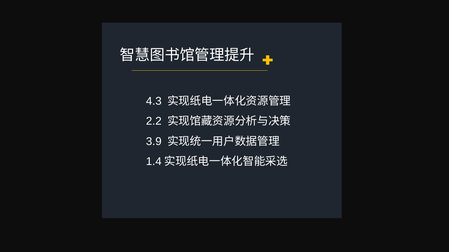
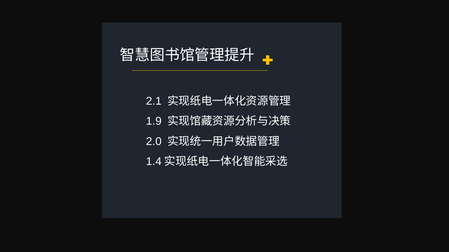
4.3: 4.3 -> 2.1 (154, 101)
2.2: 2.2 -> 1.9 (154, 122)
3.9: 3.9 -> 2.0 (154, 142)
